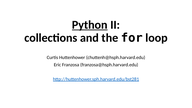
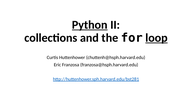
loop underline: none -> present (157, 38)
